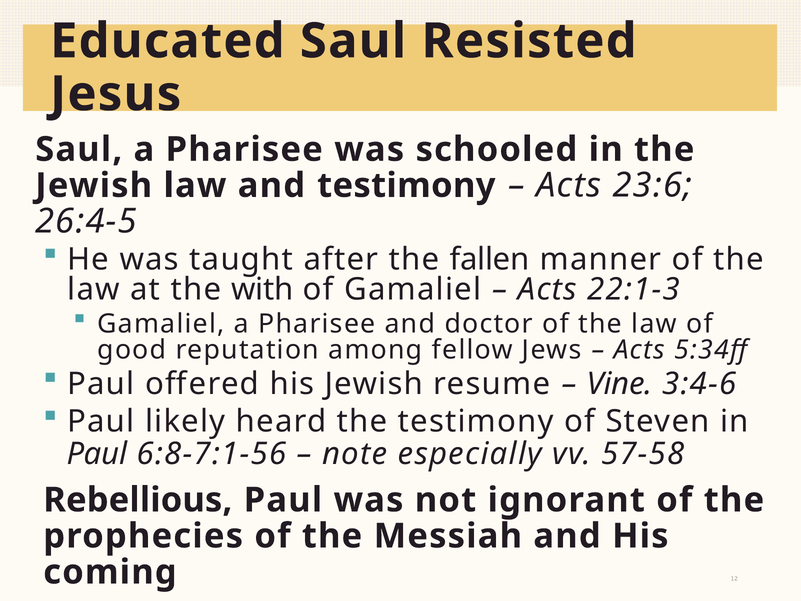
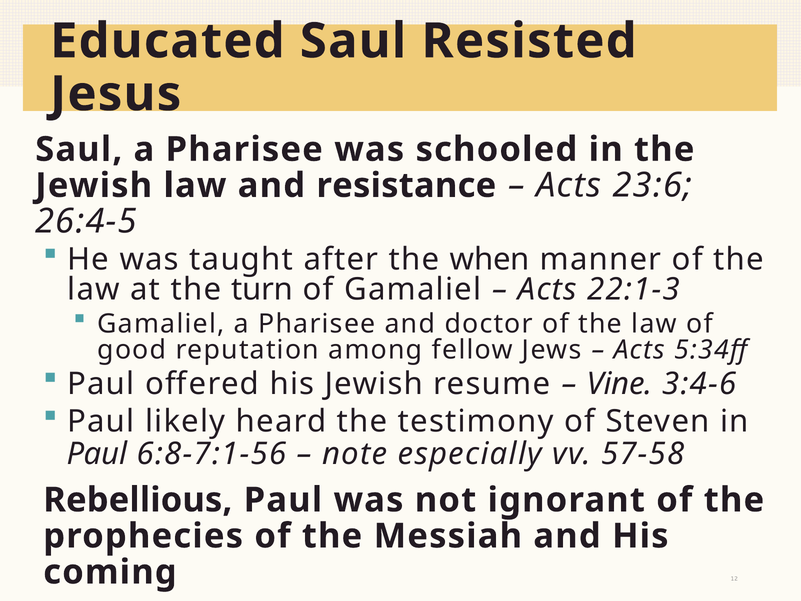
and testimony: testimony -> resistance (406, 185)
fallen: fallen -> when (490, 259)
with: with -> turn (262, 289)
